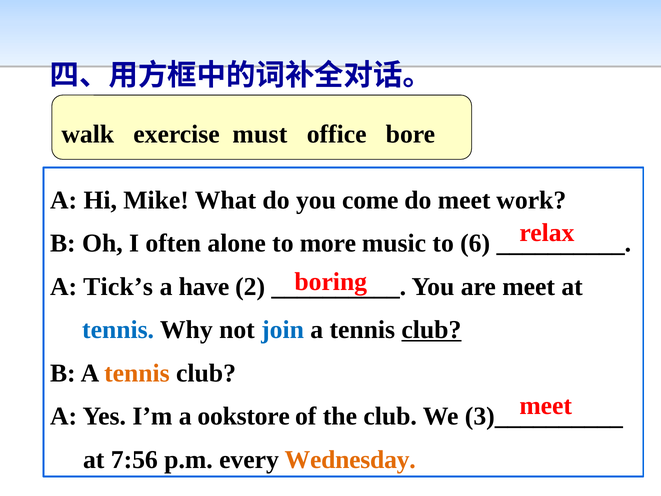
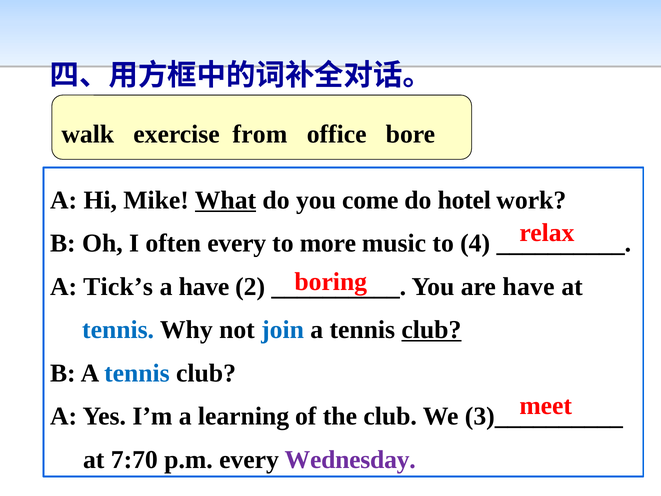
must: must -> from (260, 134)
What underline: none -> present (225, 200)
do meet: meet -> hotel (464, 200)
often alone: alone -> every (237, 243)
6: 6 -> 4 (475, 243)
are meet: meet -> have (529, 287)
tennis colour: orange -> blue (137, 373)
ookstore: ookstore -> learning (244, 416)
7:56: 7:56 -> 7:70 (134, 459)
Wednesday colour: orange -> purple (350, 459)
